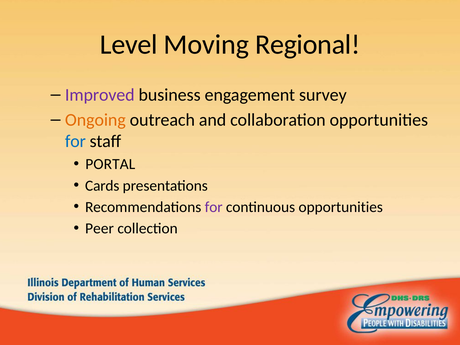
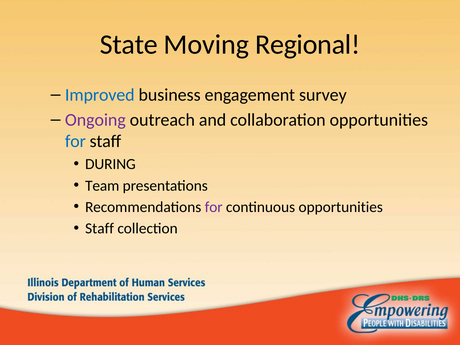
Level: Level -> State (129, 45)
Improved colour: purple -> blue (100, 95)
Ongoing colour: orange -> purple (95, 120)
PORTAL: PORTAL -> DURING (110, 164)
Cards: Cards -> Team (102, 186)
Peer: Peer -> Staff (100, 229)
